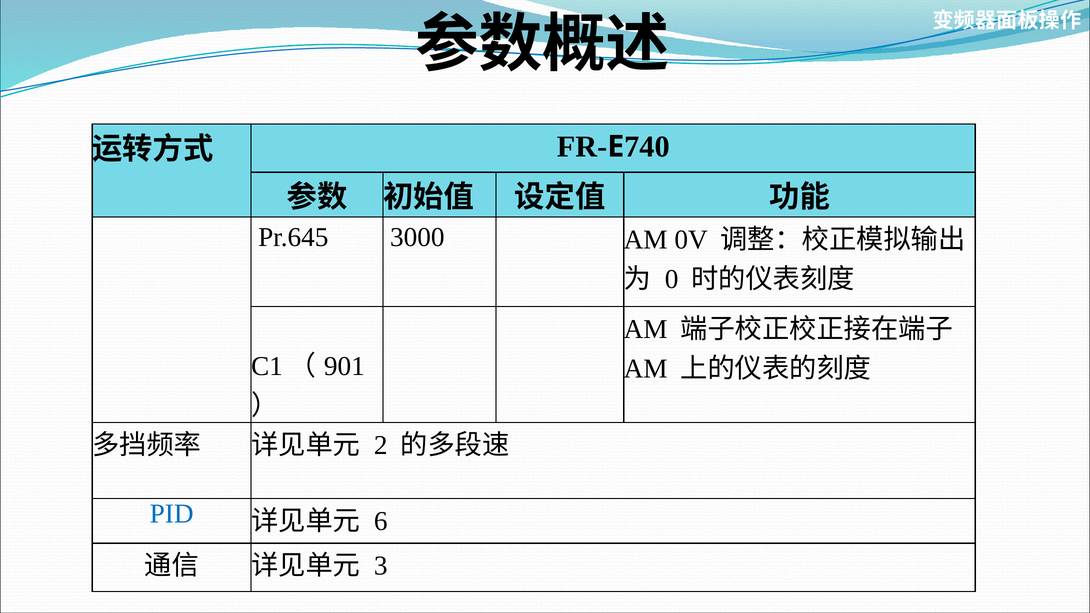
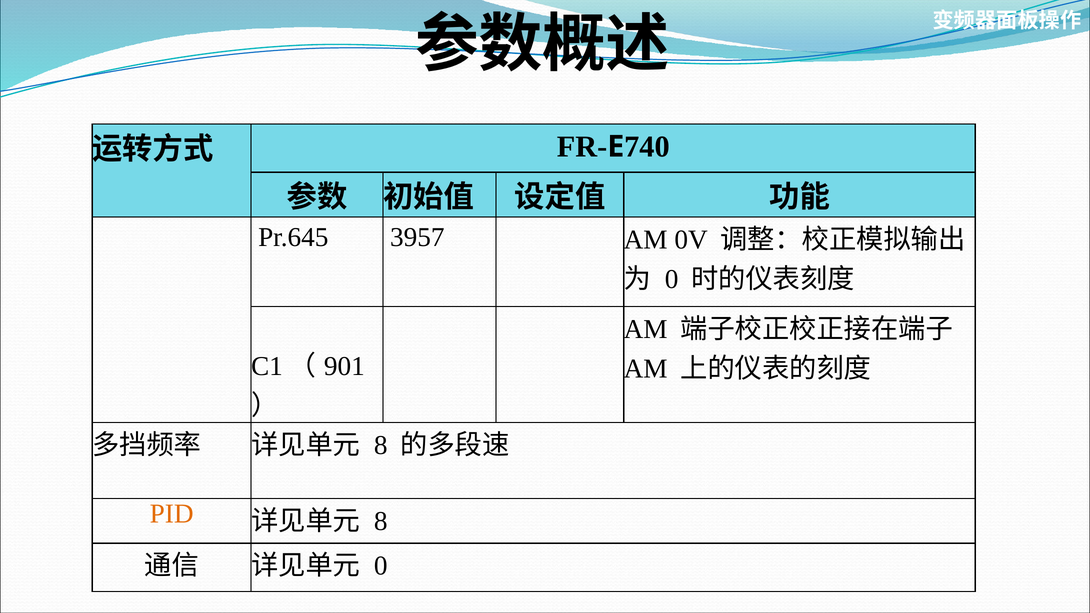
3000: 3000 -> 3957 (417, 237)
2: 2 -> 8 (381, 445)
PID colour: blue -> orange (172, 514)
6: 6 -> 8 (381, 521)
3: 3 -> 0 (381, 566)
